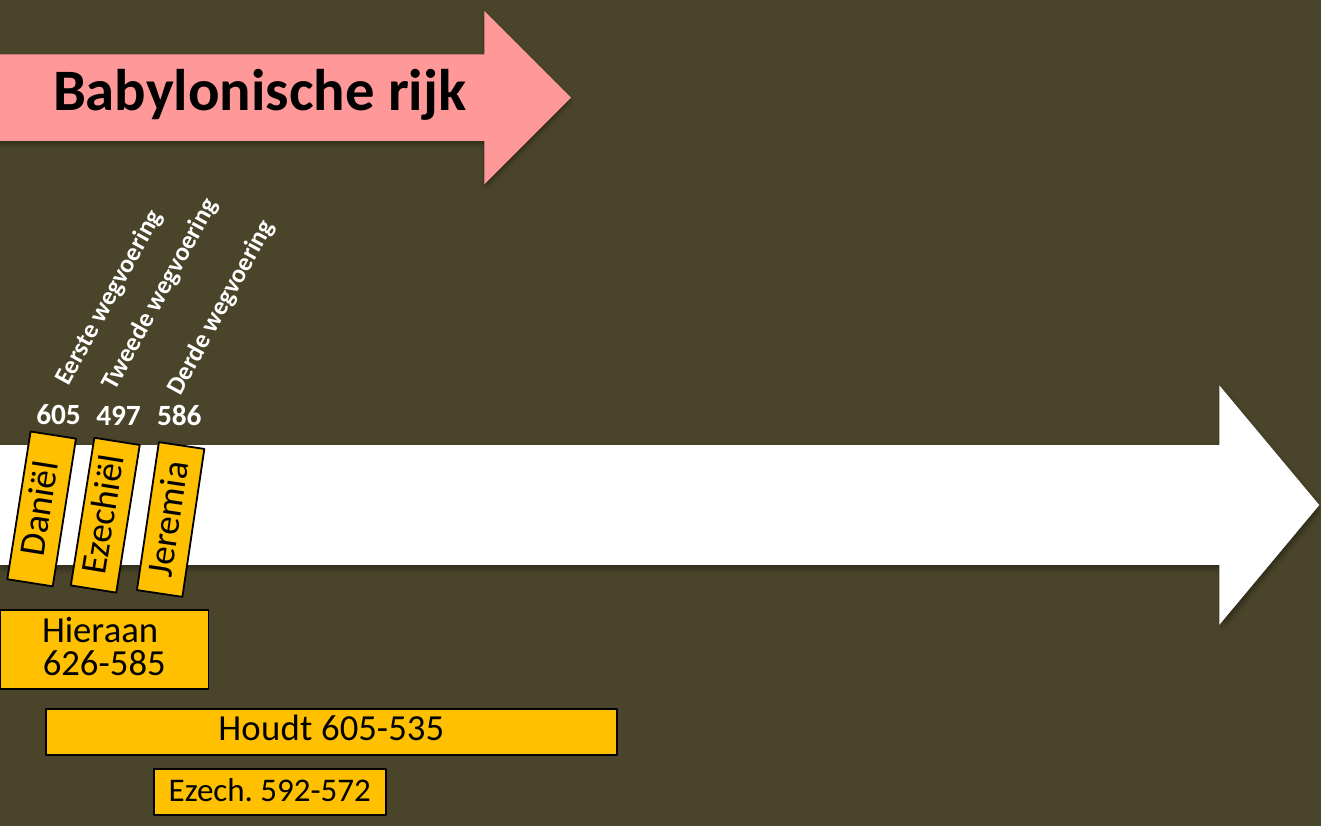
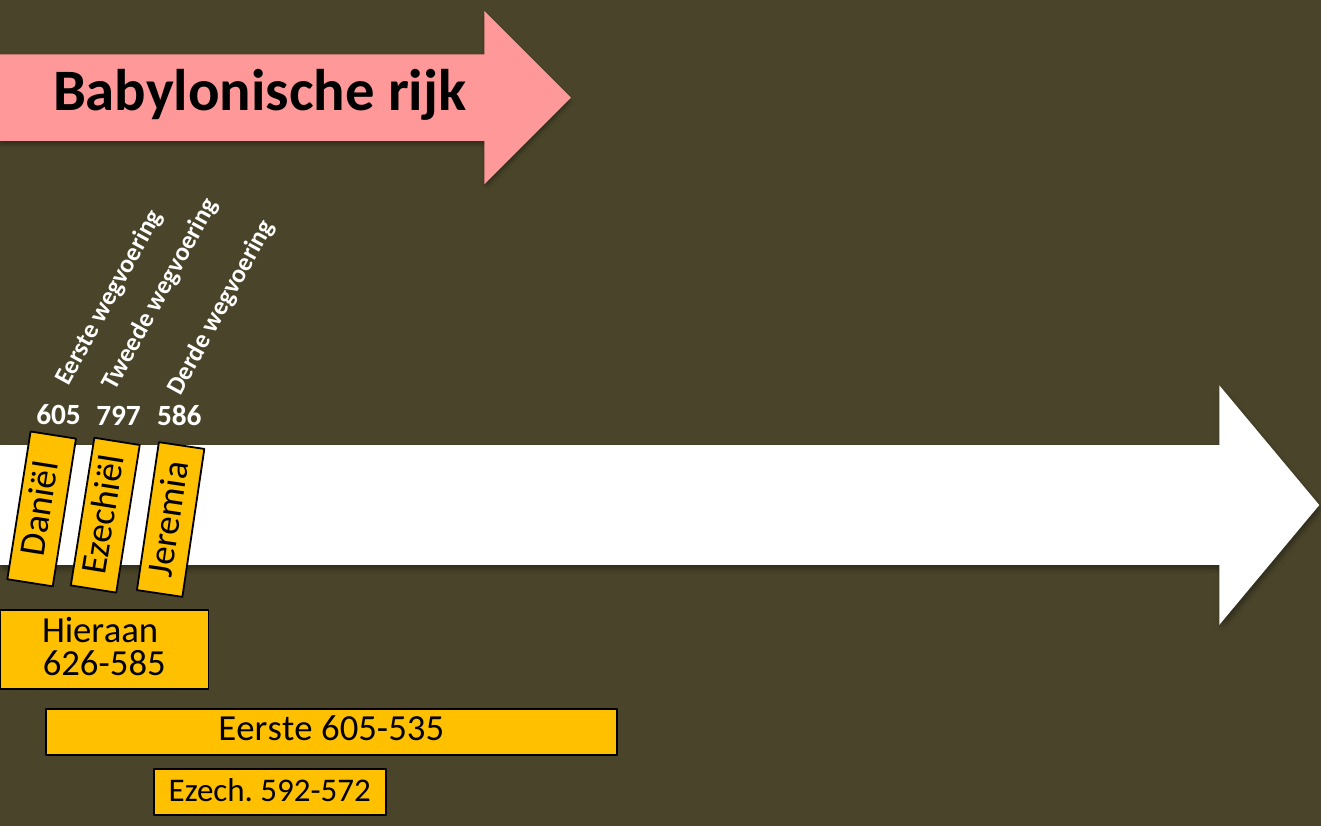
497: 497 -> 797 (119, 416)
Houdt: Houdt -> Eerste (265, 728)
